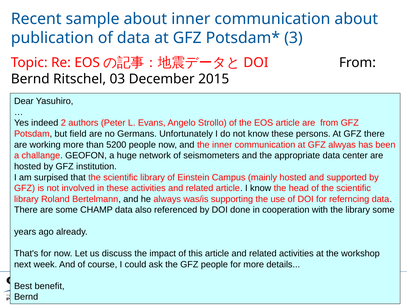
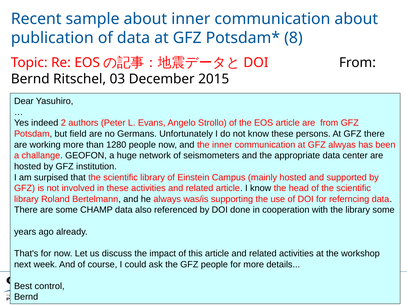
3: 3 -> 8 (293, 38)
5200: 5200 -> 1280 (116, 144)
benefit: benefit -> control (50, 285)
